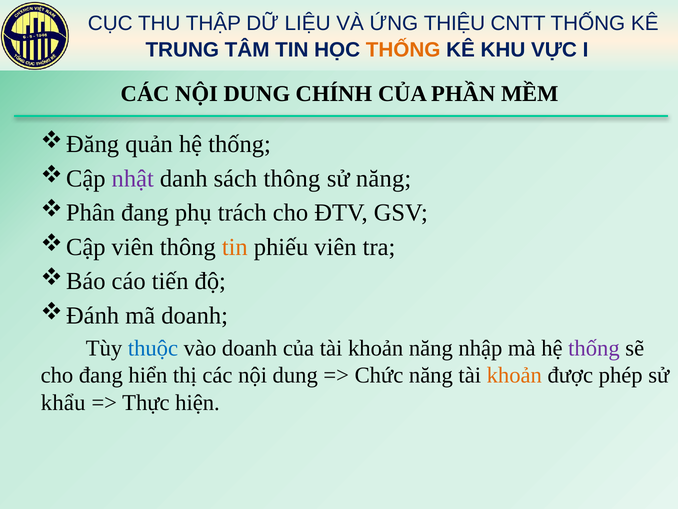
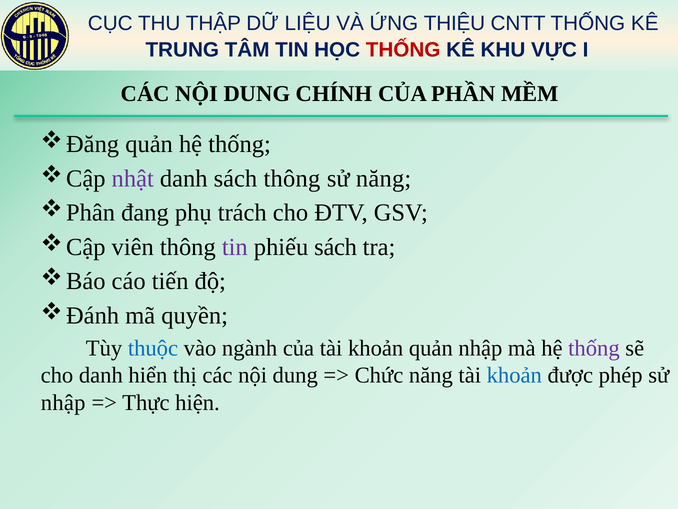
THỐNG colour: orange -> red (403, 50)
tin colour: orange -> purple (235, 247)
phiếu viên: viên -> sách (336, 247)
mã doanh: doanh -> quyền (195, 315)
vào doanh: doanh -> ngành (250, 348)
khoản năng: năng -> quản (431, 348)
cho đang: đang -> danh (101, 375)
khoản colour: orange -> blue (514, 375)
khẩu: khẩu -> nhập (63, 402)
